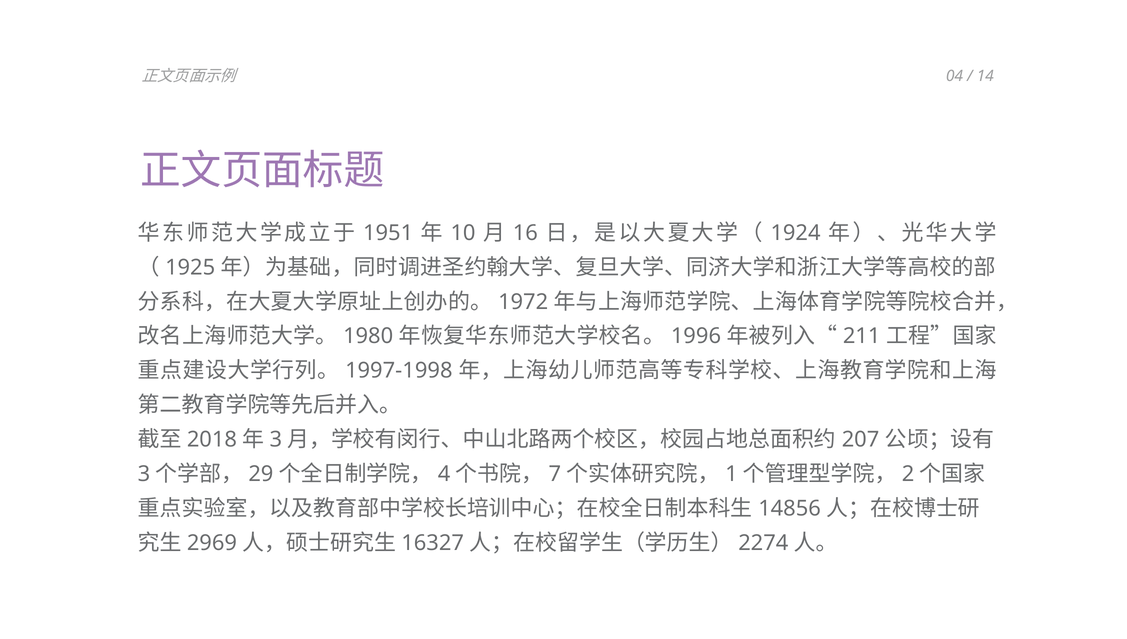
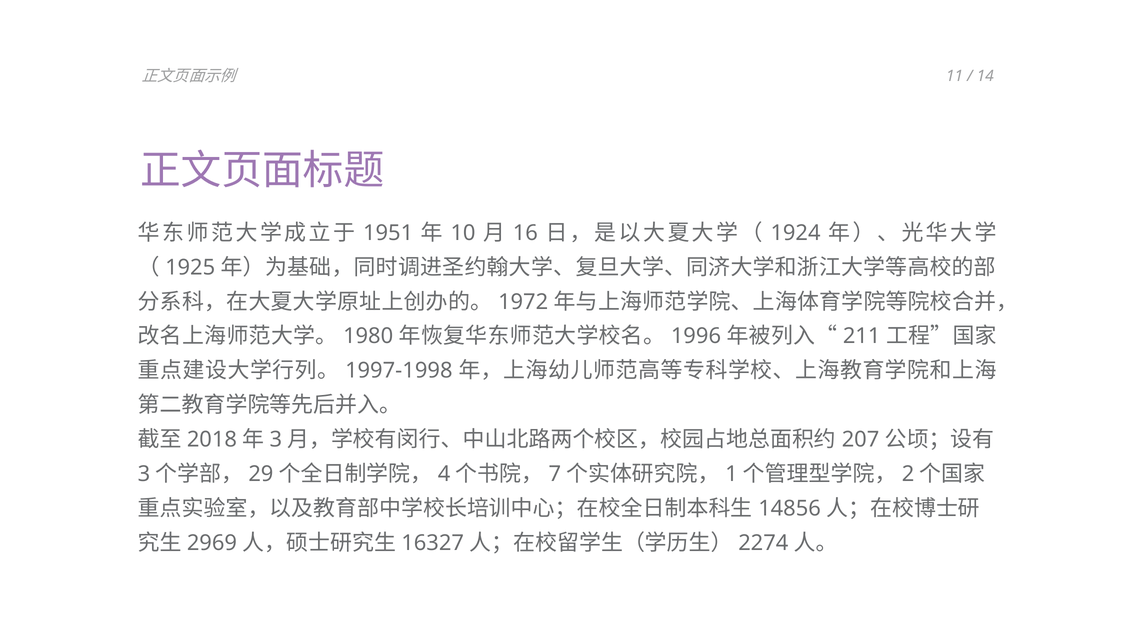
04: 04 -> 11 (954, 76)
